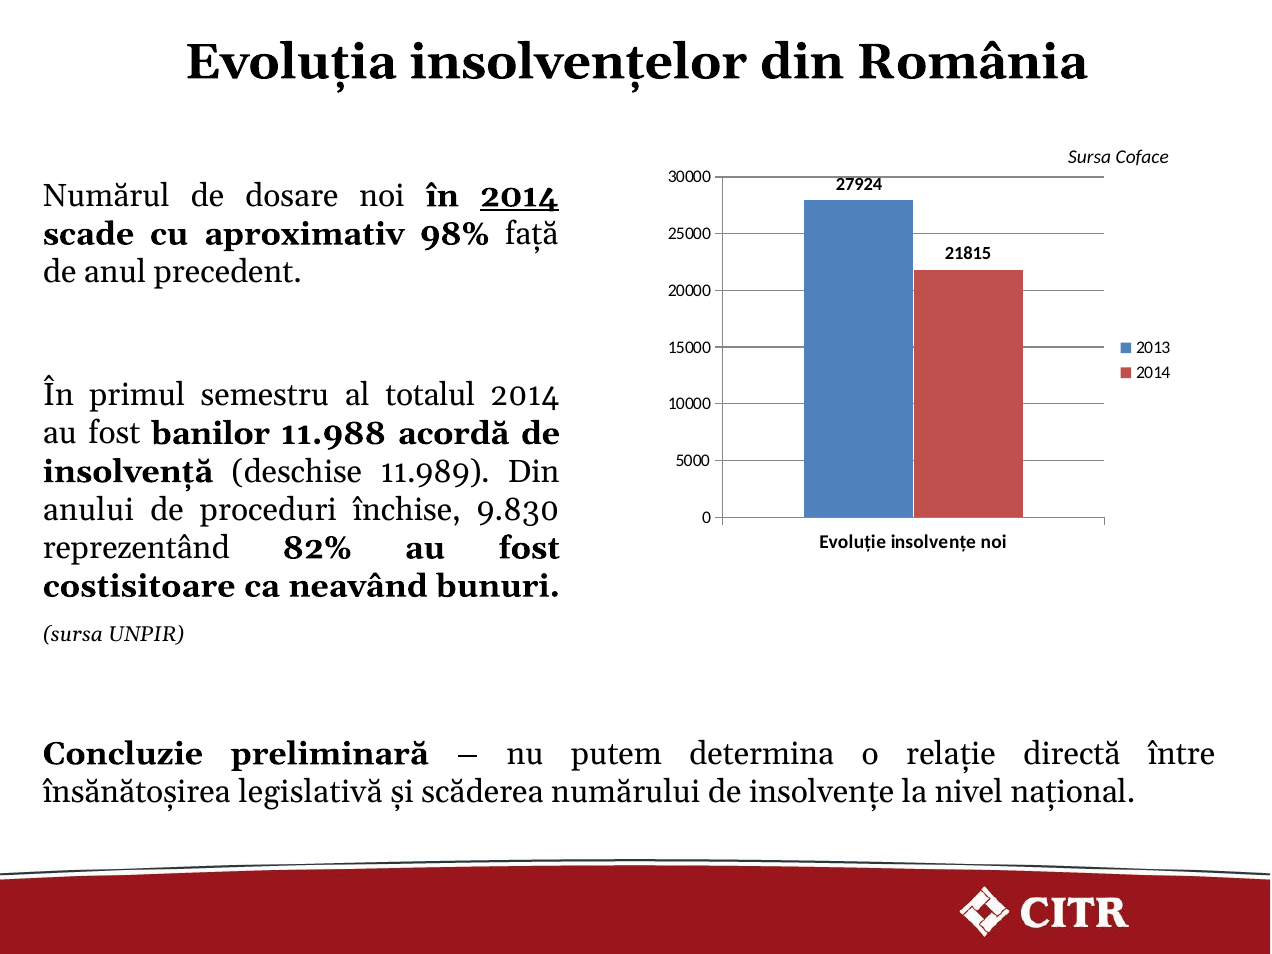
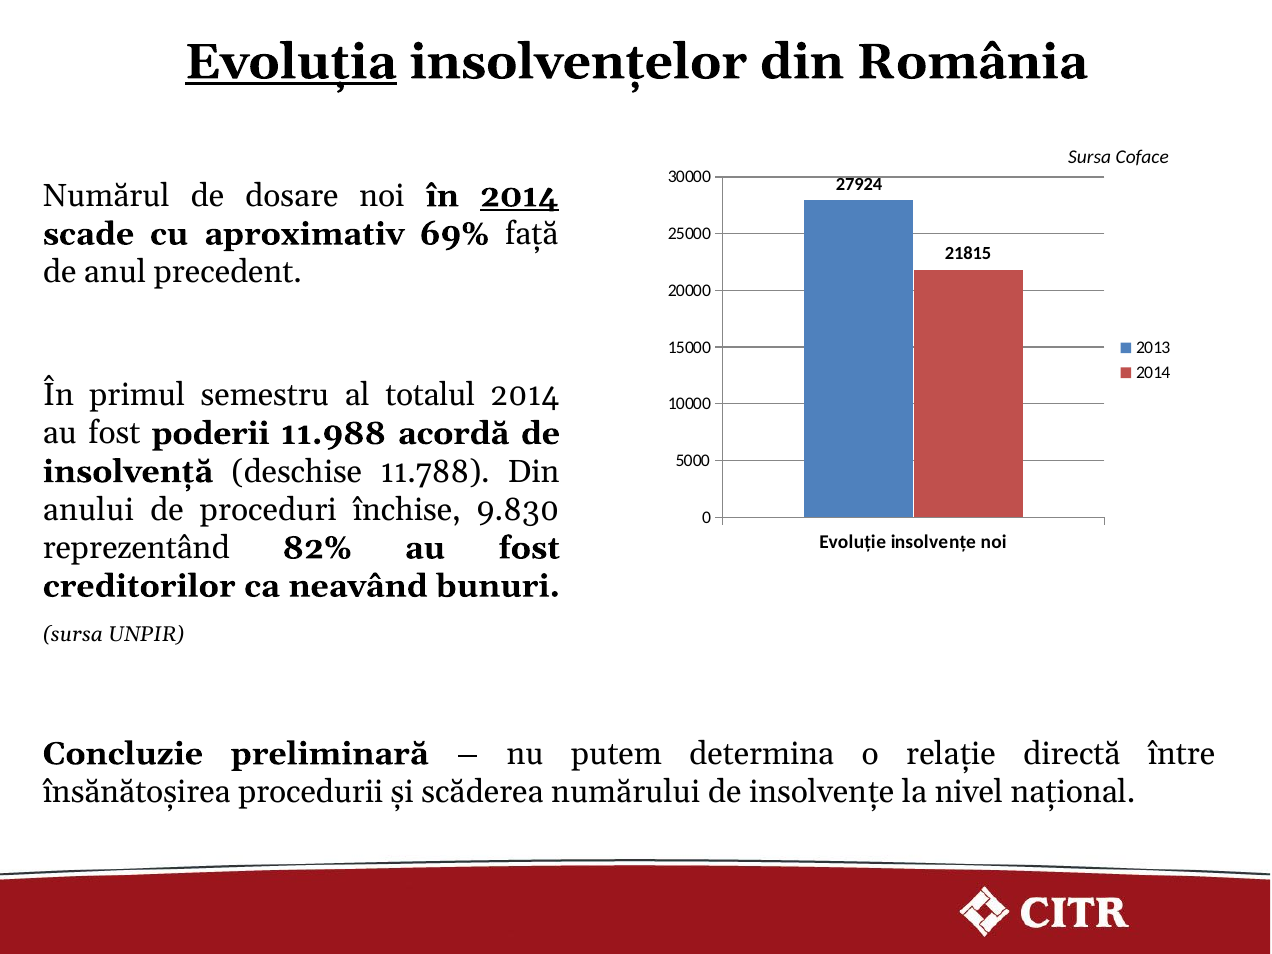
Evoluția underline: none -> present (291, 62)
98%: 98% -> 69% (455, 234)
banilor: banilor -> poderii (211, 434)
11.989: 11.989 -> 11.788 (435, 472)
costisitoare: costisitoare -> creditorilor (139, 586)
legislativă: legislativă -> procedurii (311, 792)
